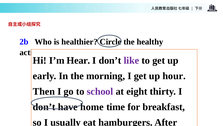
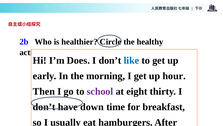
Hear: Hear -> Does (78, 60)
like colour: purple -> blue (131, 60)
have home: home -> down (92, 107)
